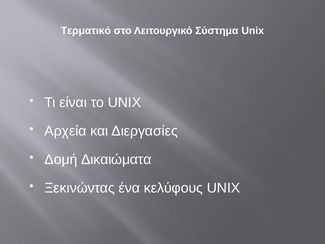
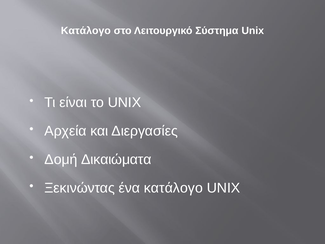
Τερματικό: Τερματικό -> Κατάλογο (86, 31)
ένα κελύφους: κελύφους -> κατάλογο (173, 188)
